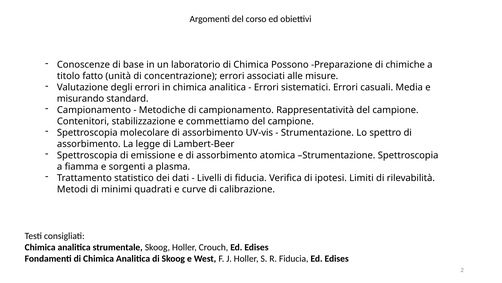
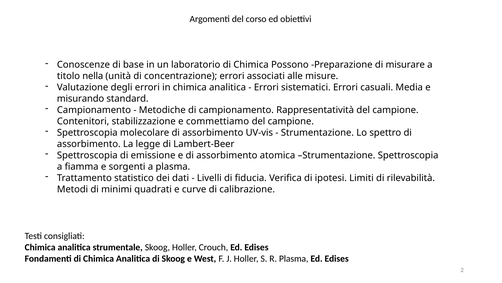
chimiche: chimiche -> misurare (405, 65)
fatto: fatto -> nella (93, 76)
R Fiducia: Fiducia -> Plasma (294, 258)
